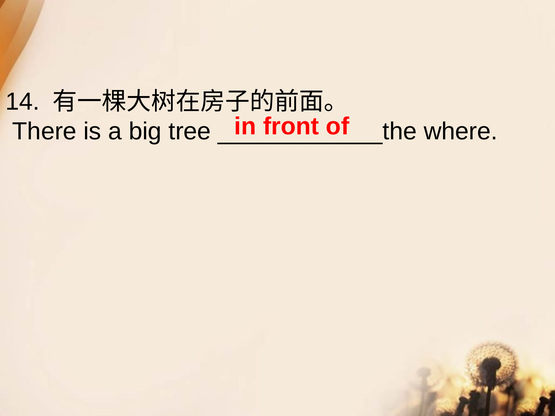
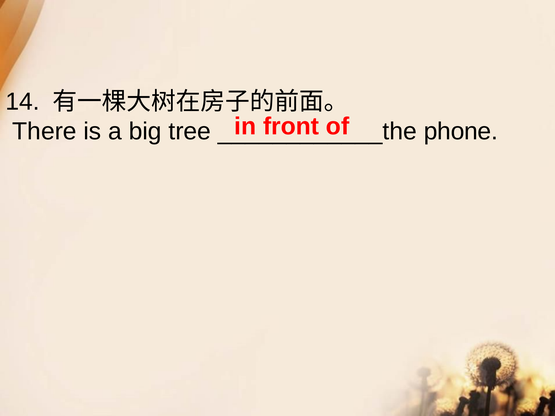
where: where -> phone (461, 131)
